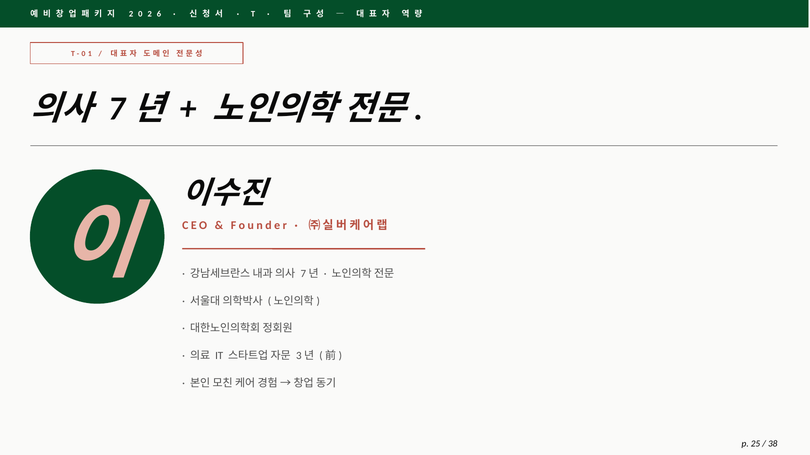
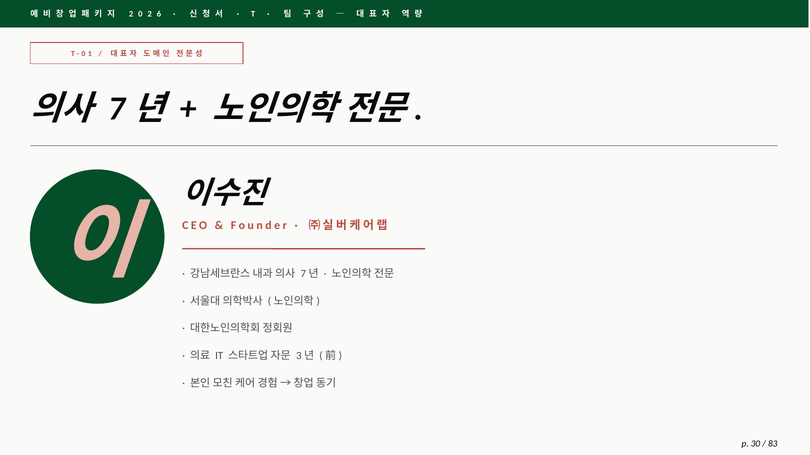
25: 25 -> 30 (756, 444)
38: 38 -> 83 (773, 444)
